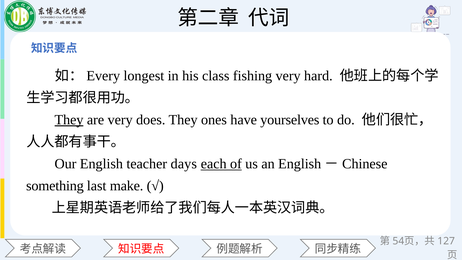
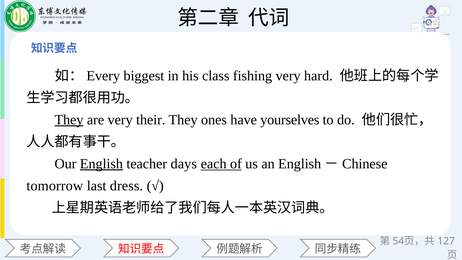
longest: longest -> biggest (144, 76)
does: does -> their (151, 120)
English underline: none -> present (101, 164)
something: something -> tomorrow (55, 186)
make: make -> dress (126, 186)
